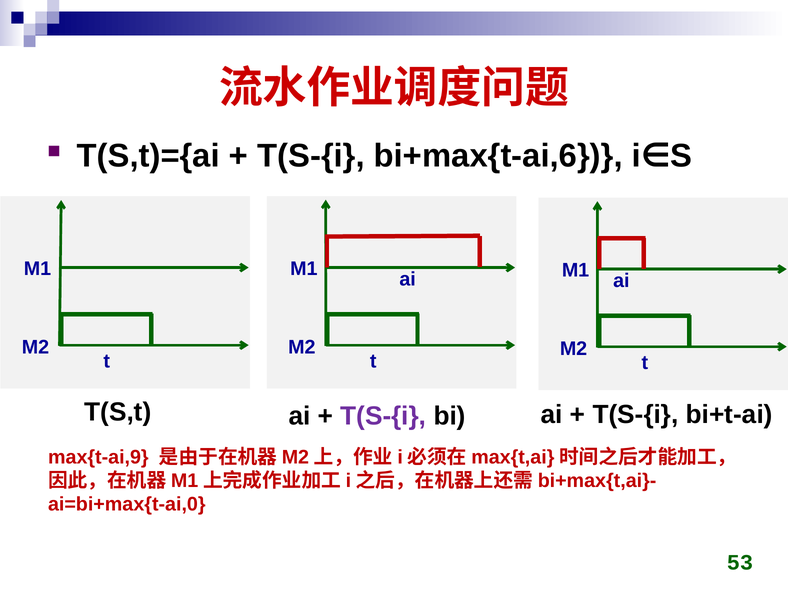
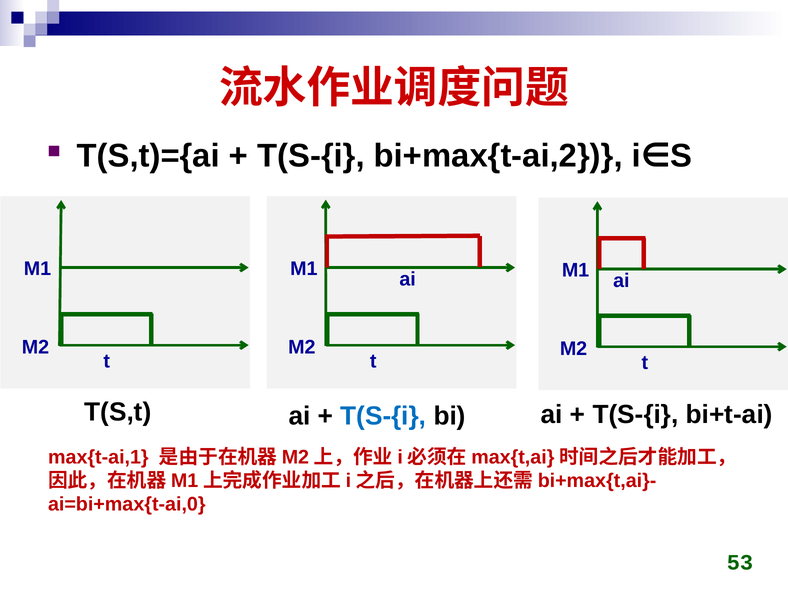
bi+max{t-ai,6: bi+max{t-ai,6 -> bi+max{t-ai,2 (498, 156)
T(S-{i colour: purple -> blue (383, 416)
max{t-ai,9: max{t-ai,9 -> max{t-ai,1 (98, 457)
